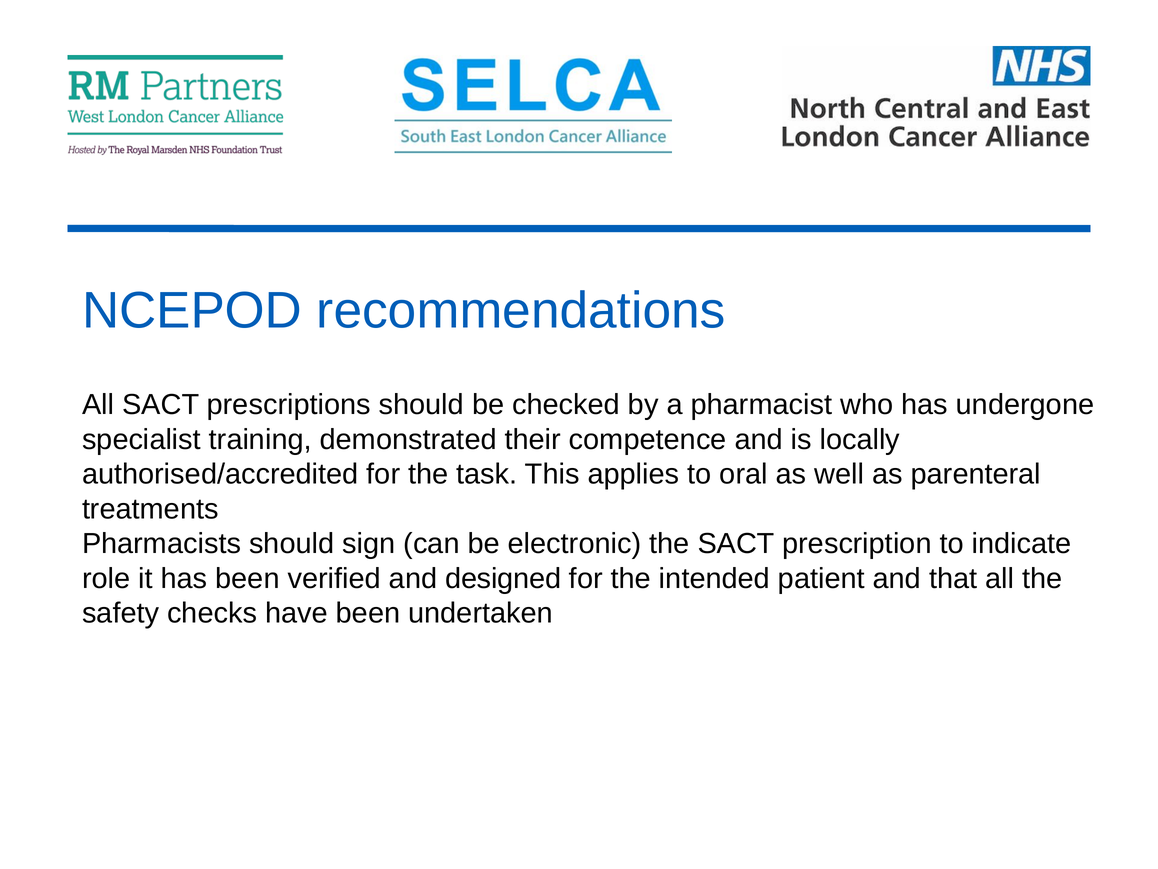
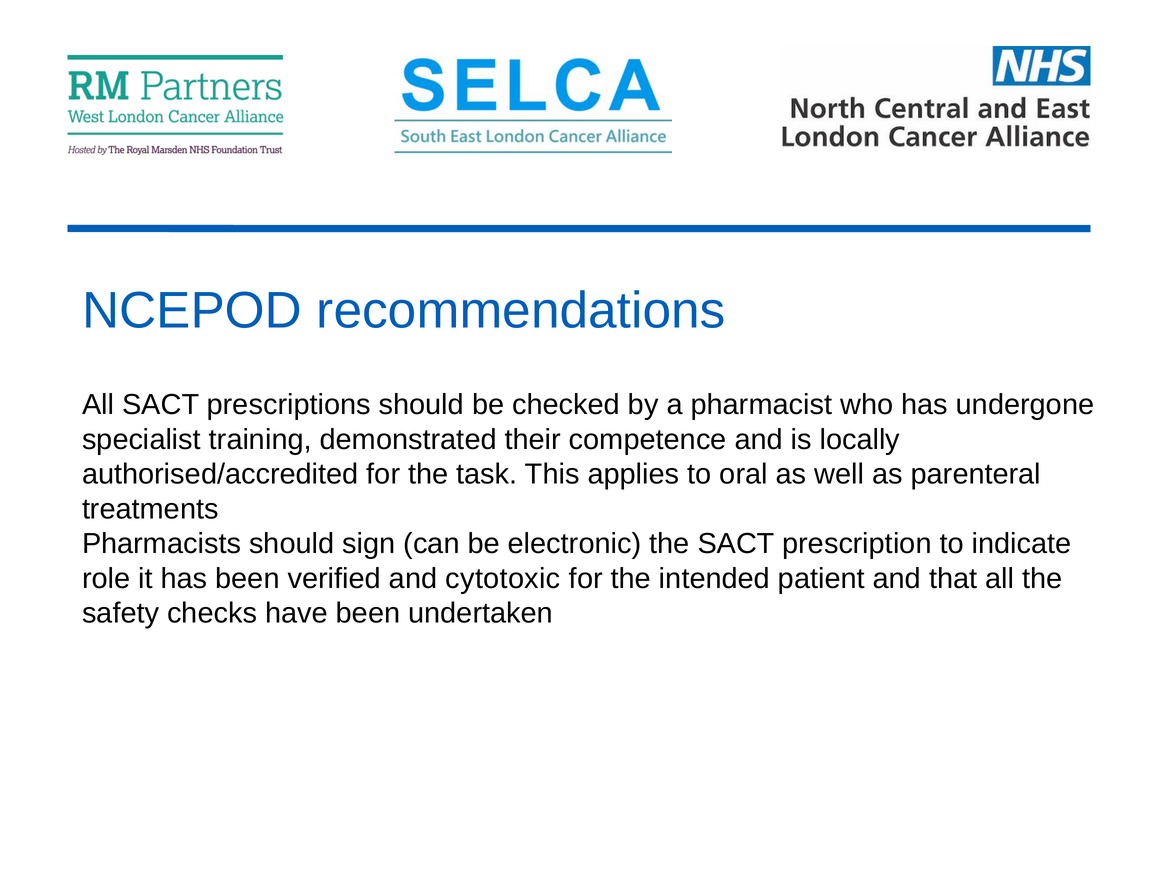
designed: designed -> cytotoxic (503, 578)
